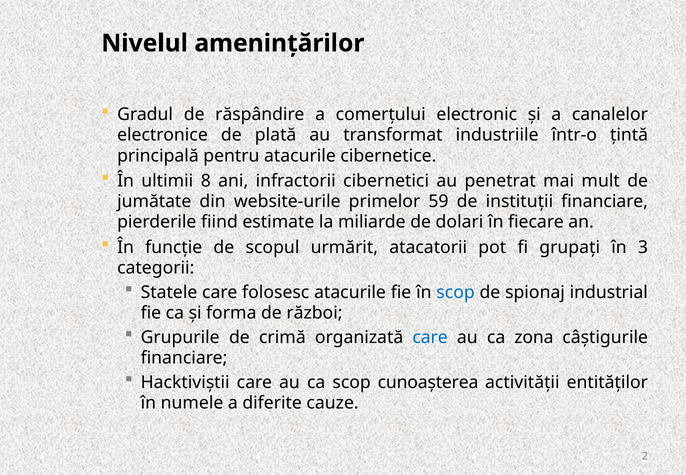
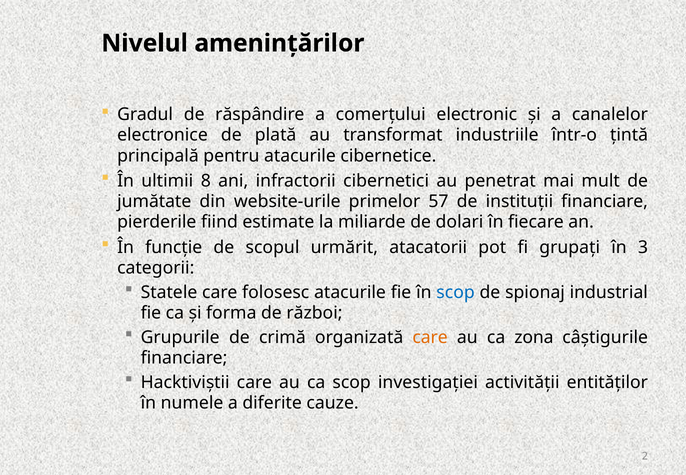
59: 59 -> 57 (438, 201)
care colour: blue -> orange (430, 337)
cunoașterea: cunoașterea -> investigației (428, 382)
